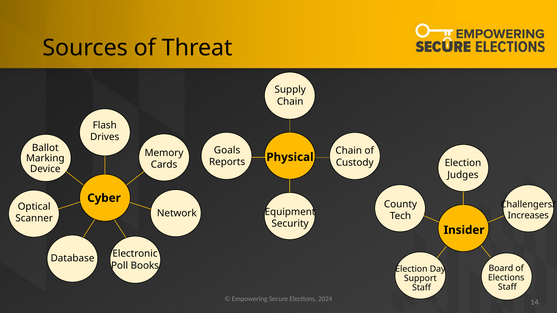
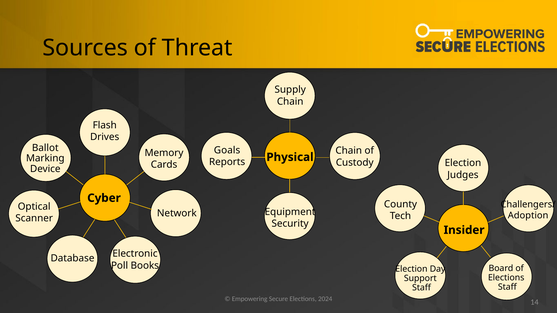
Increases: Increases -> Adoption (528, 216)
